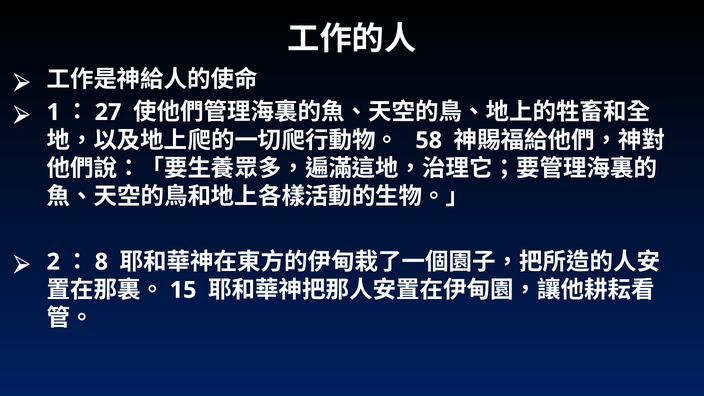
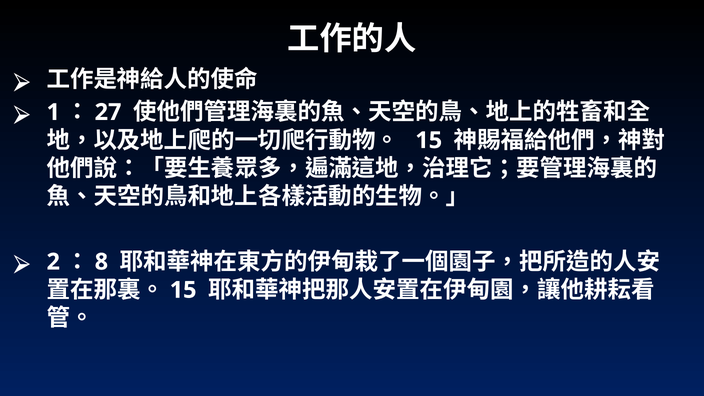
58: 58 -> 15 (429, 140)
